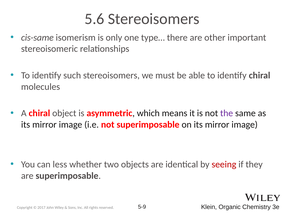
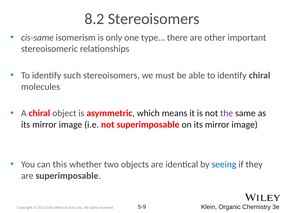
5.6: 5.6 -> 8.2 (94, 19)
less: less -> this (60, 164)
seeing colour: red -> blue (224, 164)
